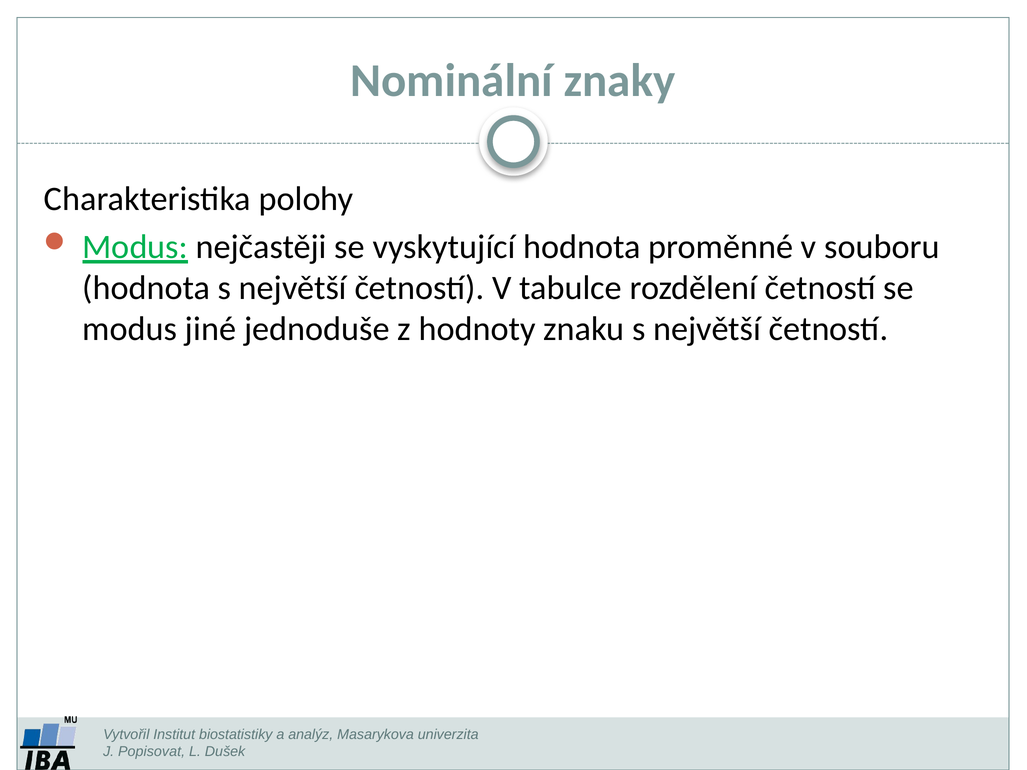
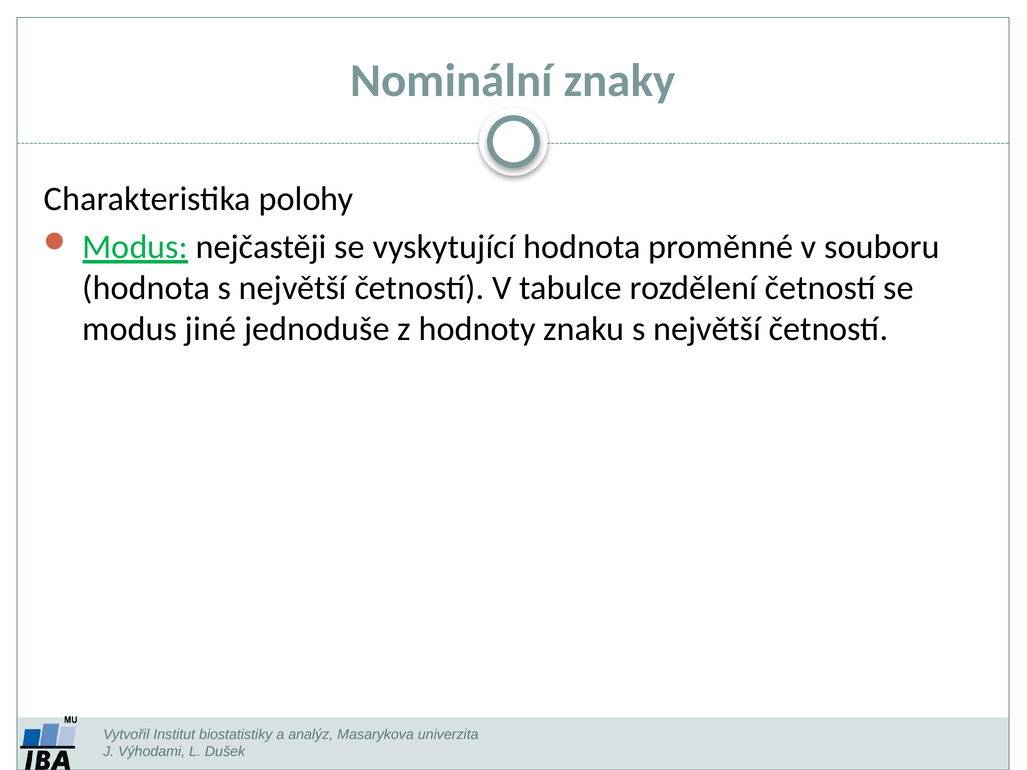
Popisovat: Popisovat -> Výhodami (152, 752)
